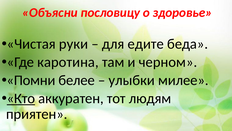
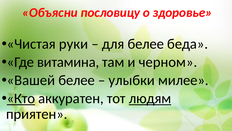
для едите: едите -> белее (146, 44)
каротина: каротина -> витамина (68, 62)
Помни: Помни -> Вашей (31, 80)
людям underline: none -> present (150, 98)
